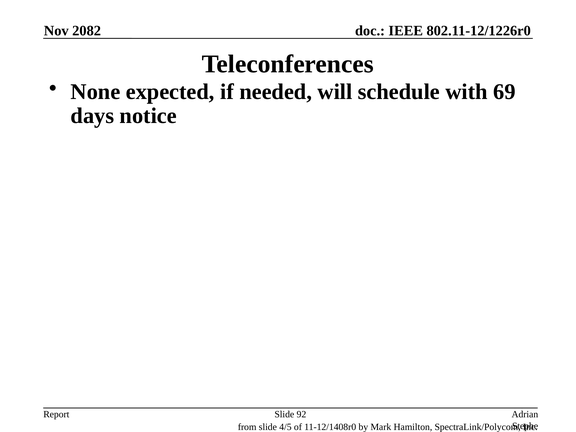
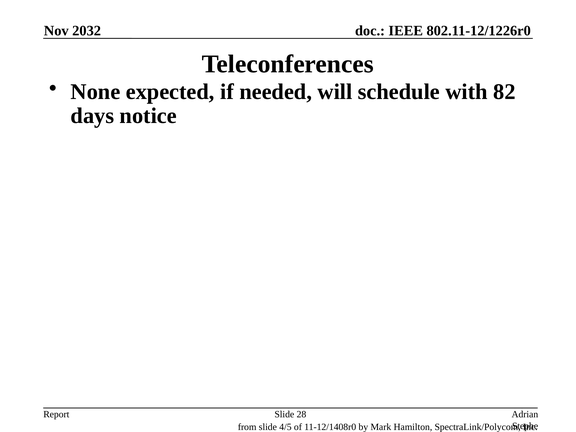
2082: 2082 -> 2032 (87, 31)
69: 69 -> 82 (504, 92)
92: 92 -> 28 (301, 414)
